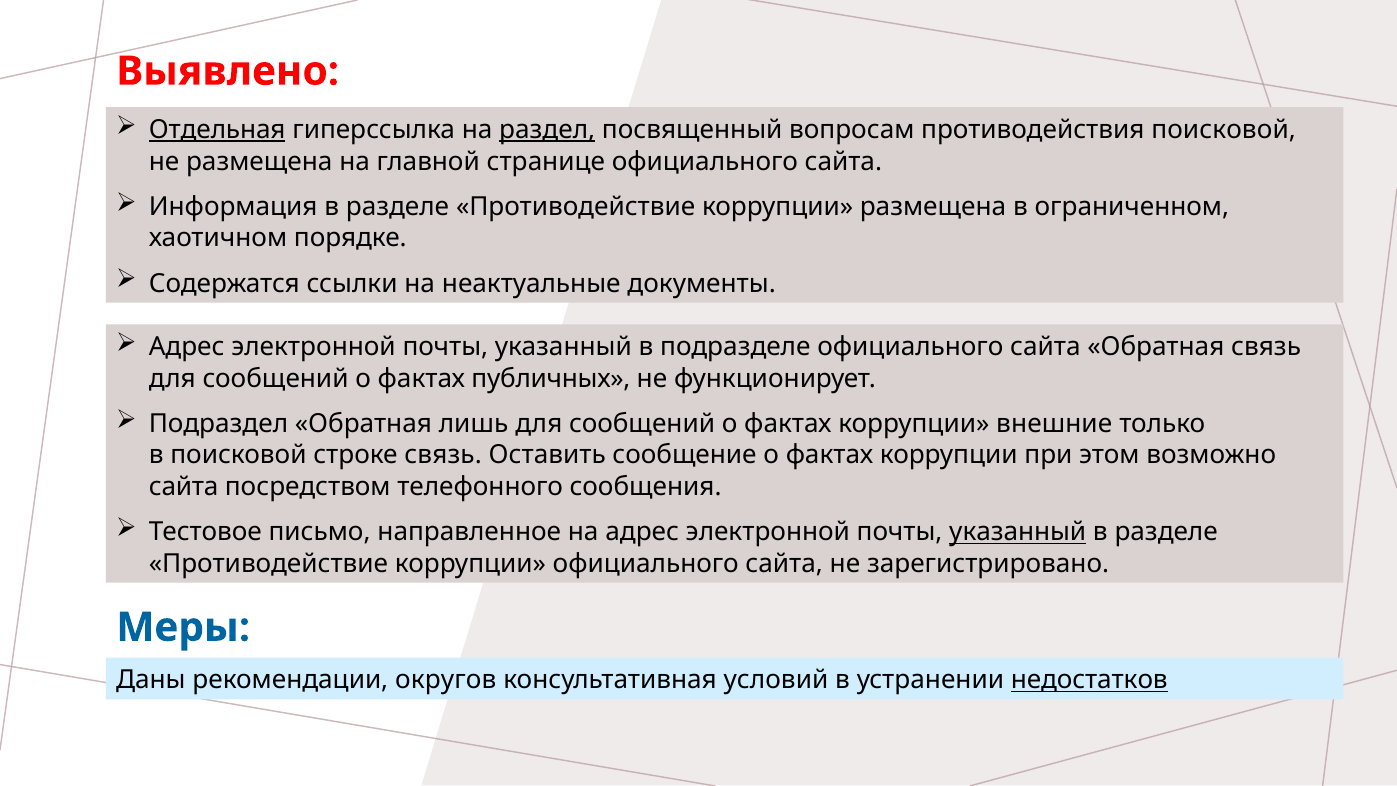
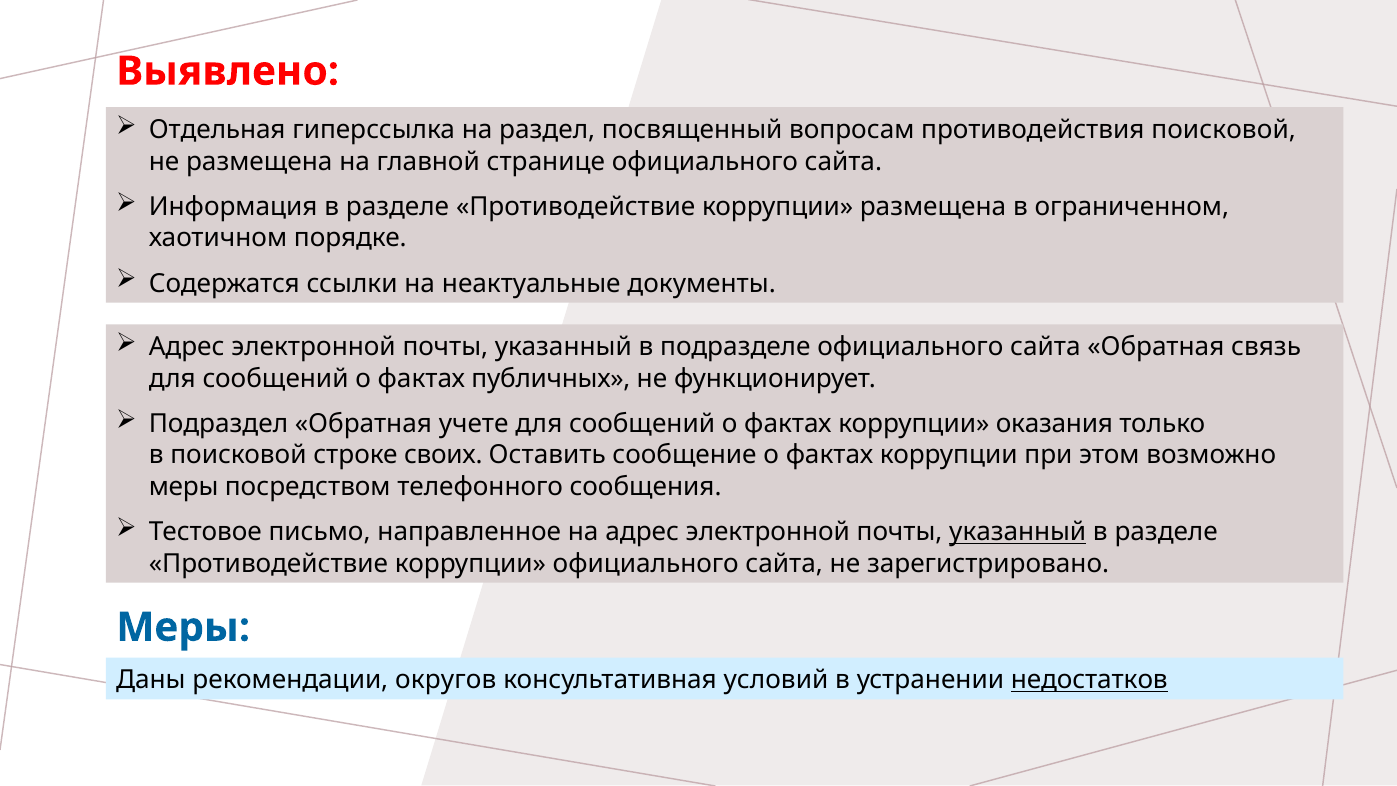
Отдельная underline: present -> none (217, 130)
раздел underline: present -> none (547, 130)
лишь: лишь -> учете (474, 424)
внешние: внешние -> оказания (1054, 424)
строке связь: связь -> своих (443, 455)
сайта: сайта -> меры (184, 487)
